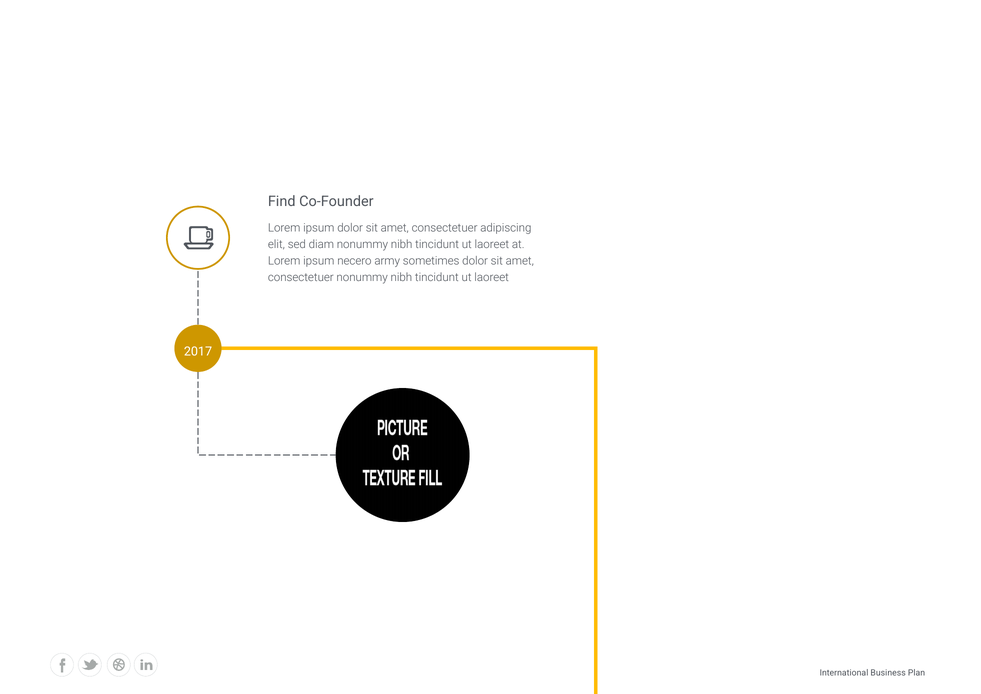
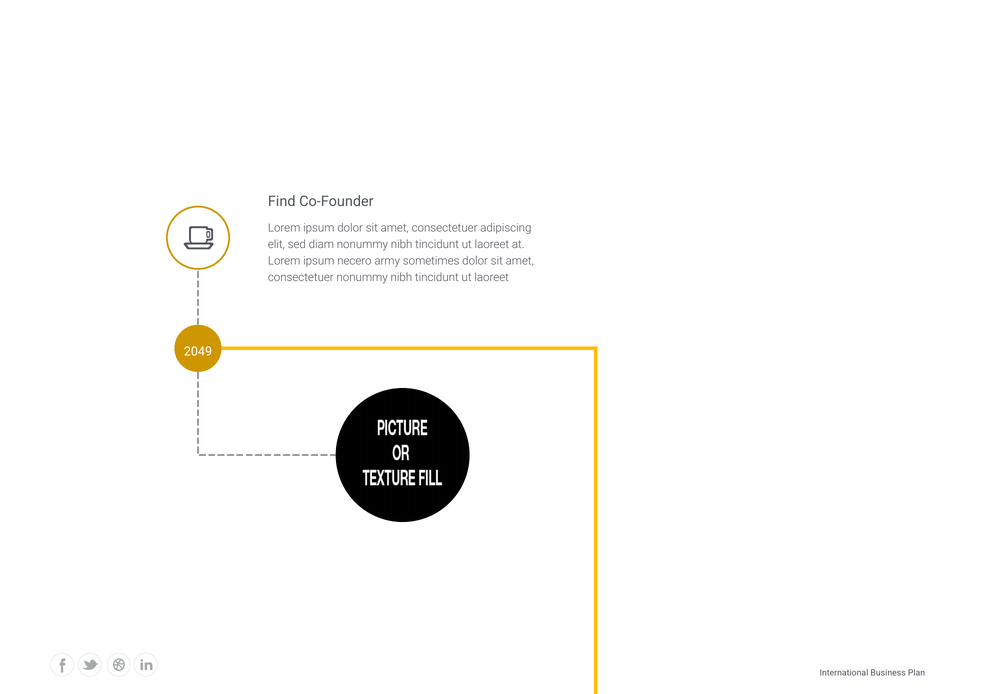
2017: 2017 -> 2049 (198, 351)
